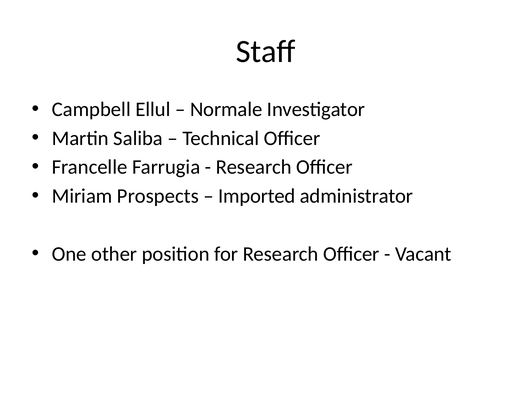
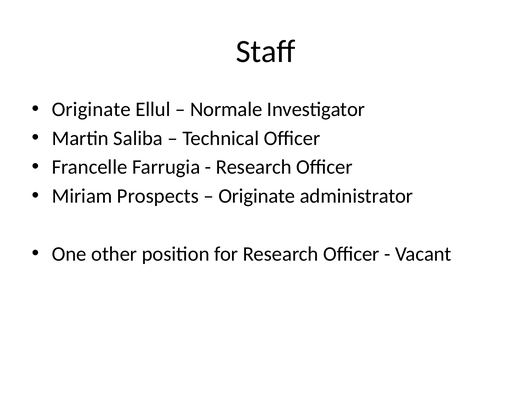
Campbell: Campbell -> Originate (91, 109)
Imported: Imported -> Originate (257, 196)
